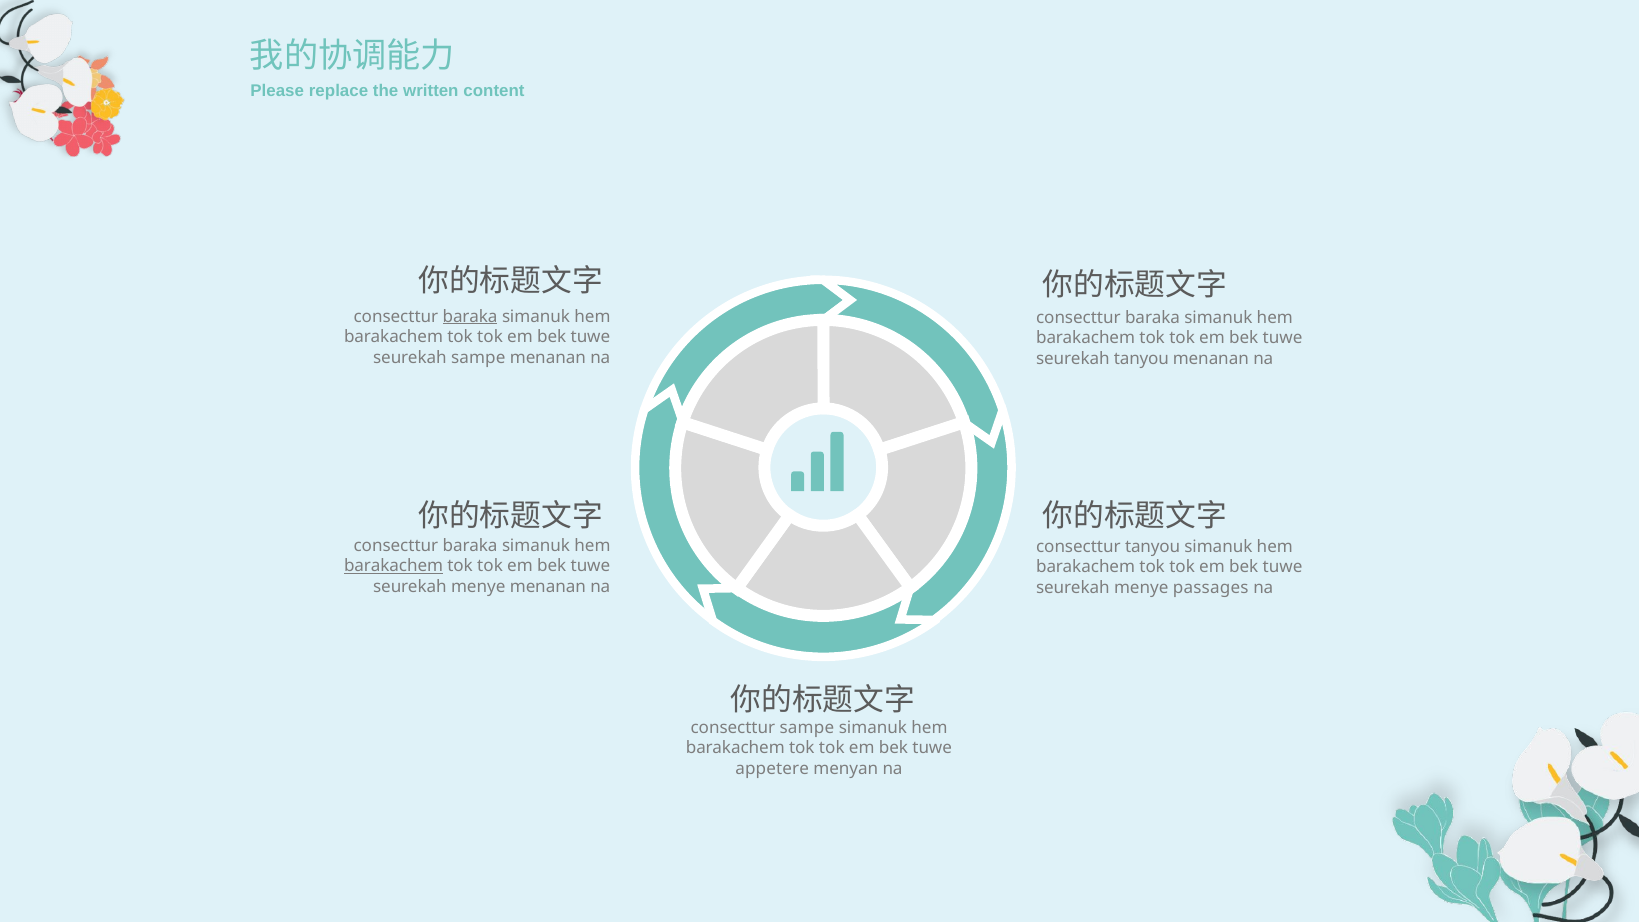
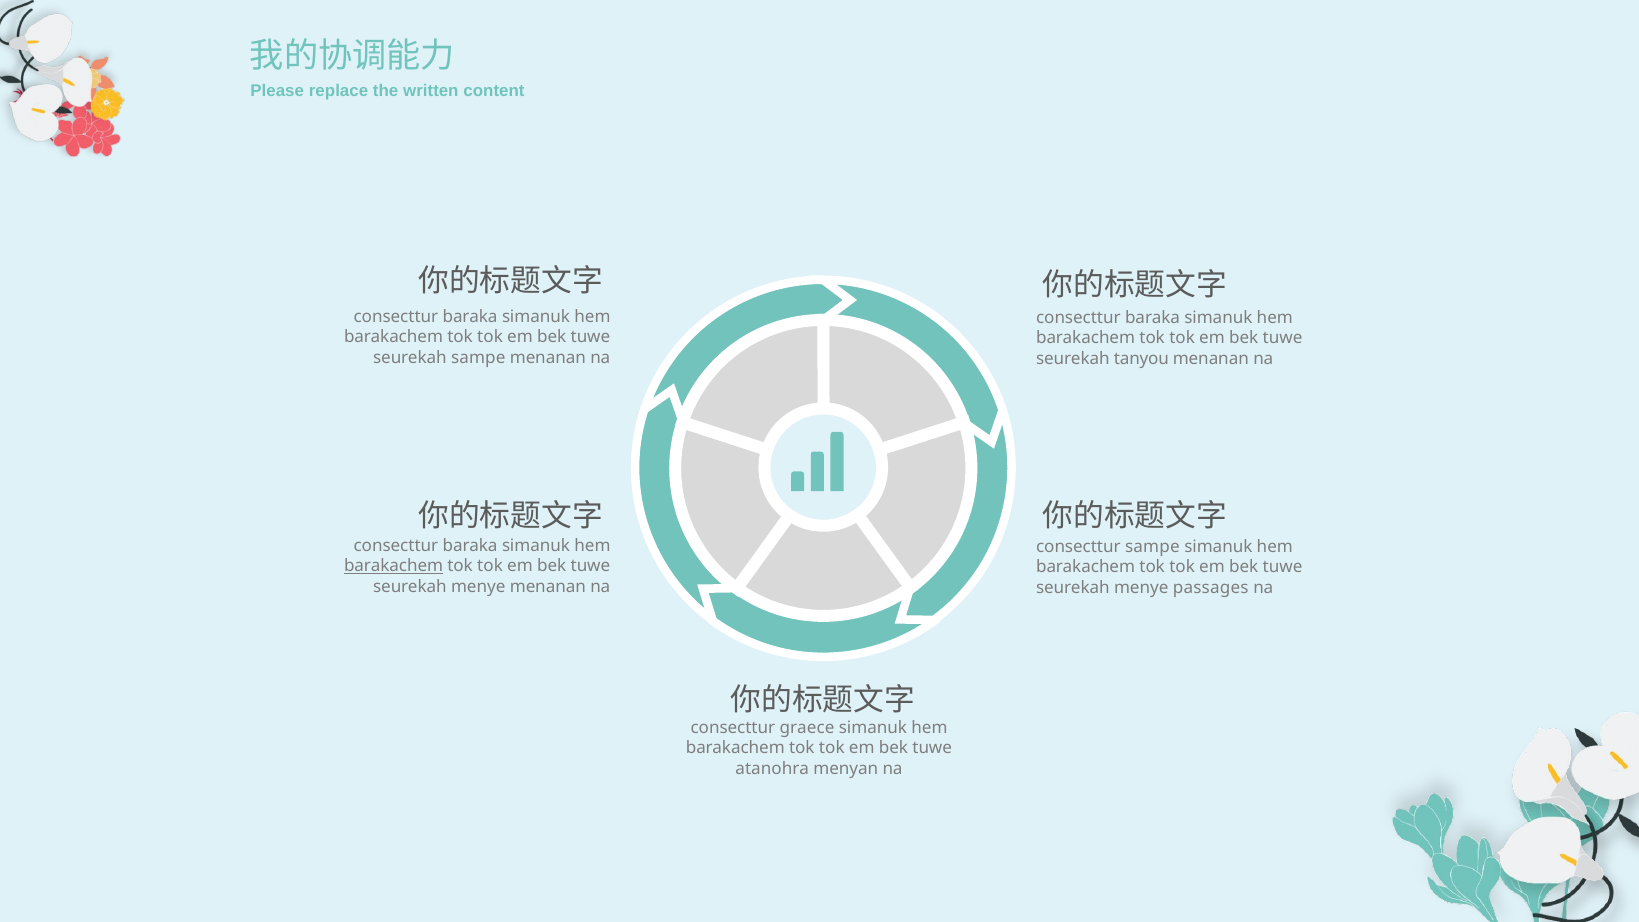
baraka underline: present -> none (470, 317)
consecttur tanyou: tanyou -> sampe (1152, 547)
consecttur sampe: sampe -> graece (807, 728)
appetere: appetere -> atanohra (772, 769)
